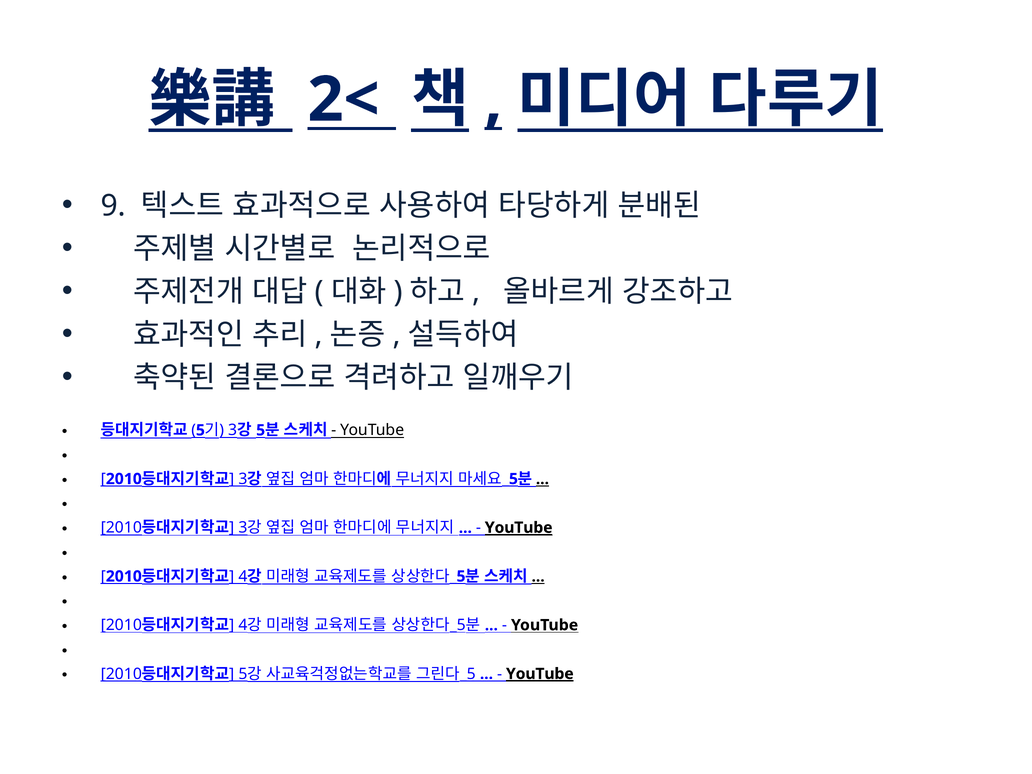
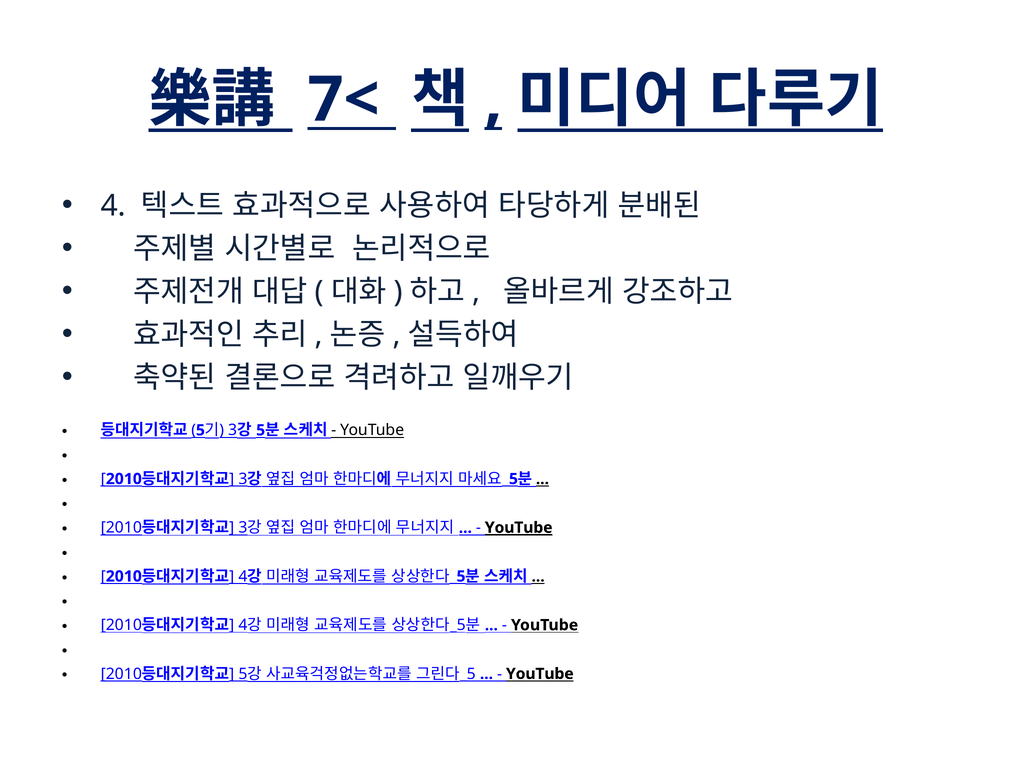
2<: 2< -> 7< (344, 100)
9: 9 -> 4 (113, 206)
YouTube underline: present -> none (540, 674)
